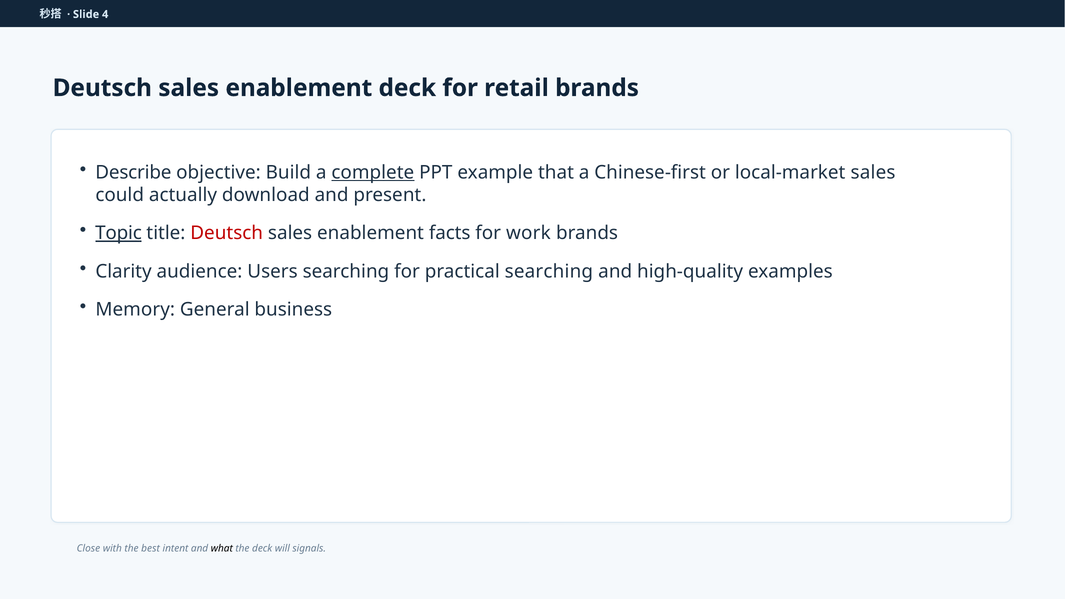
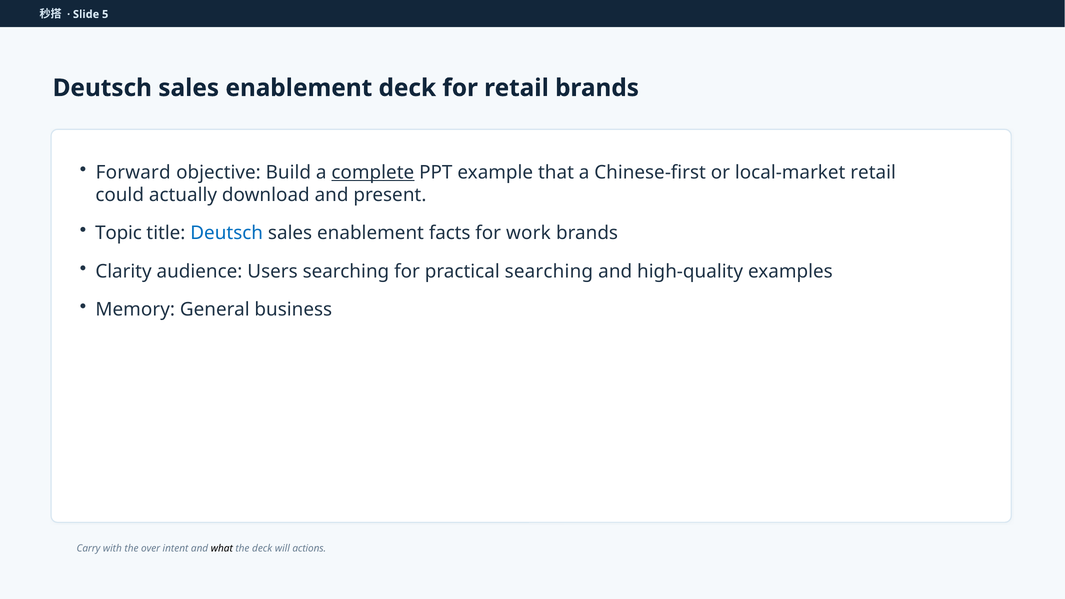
4: 4 -> 5 (105, 14)
Describe: Describe -> Forward (133, 172)
local-market sales: sales -> retail (873, 172)
Topic underline: present -> none (119, 233)
Deutsch colour: red -> blue (227, 233)
Close: Close -> Carry (89, 549)
best: best -> over (151, 549)
signals: signals -> actions (309, 549)
